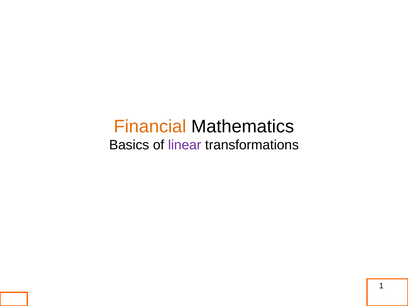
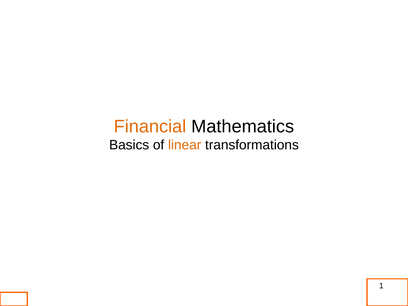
linear colour: purple -> orange (185, 145)
